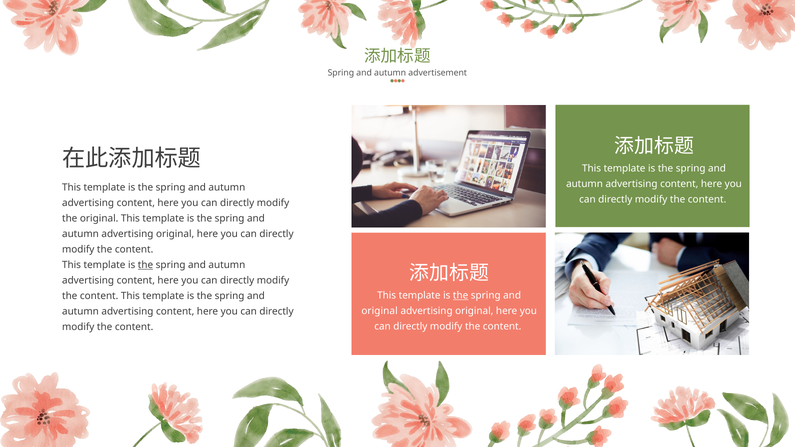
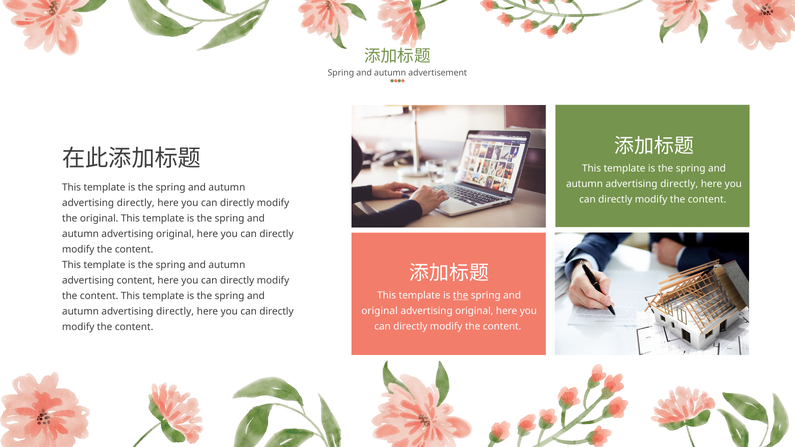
content: content -> directly (679, 184)
content: content -> directly (136, 203)
the underline: present -> none (146, 265)
content: content -> directly (175, 311)
